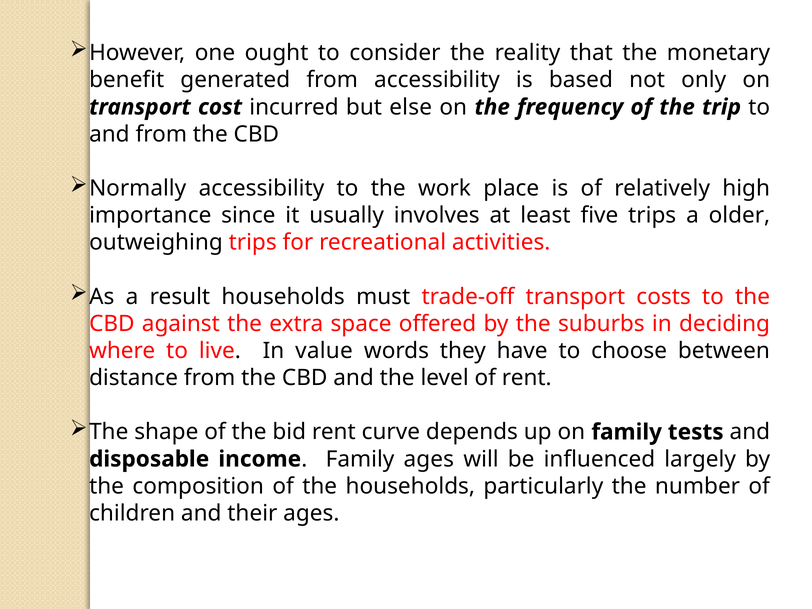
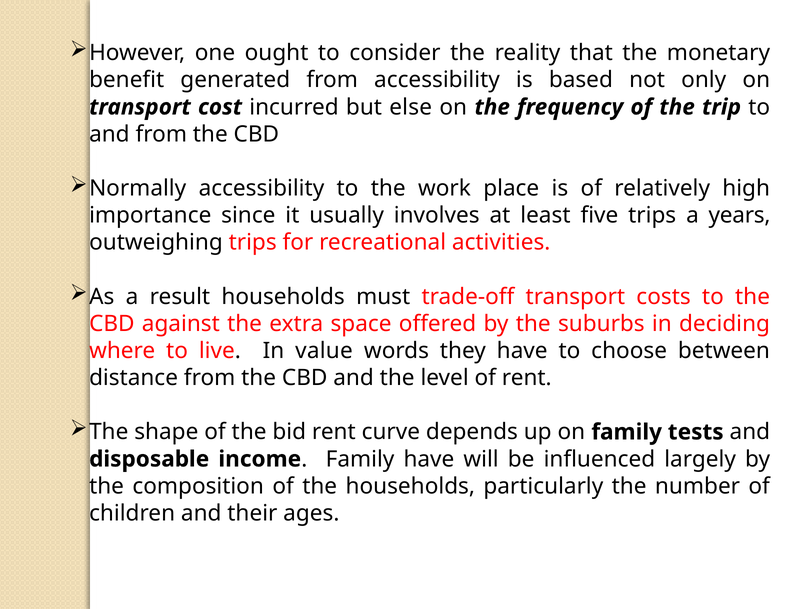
older: older -> years (740, 215)
Family ages: ages -> have (429, 459)
